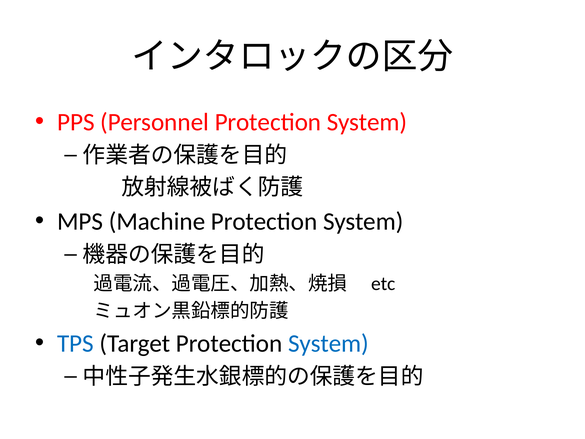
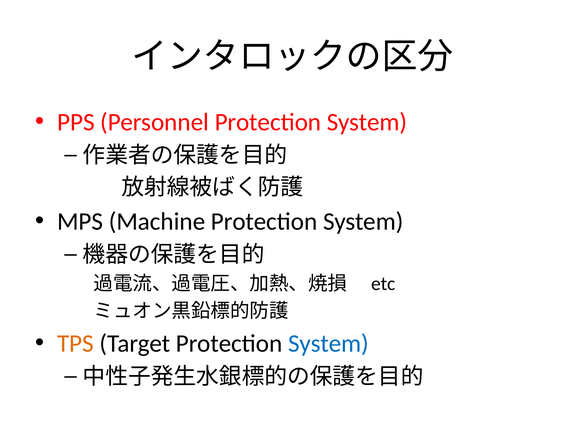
TPS colour: blue -> orange (75, 343)
